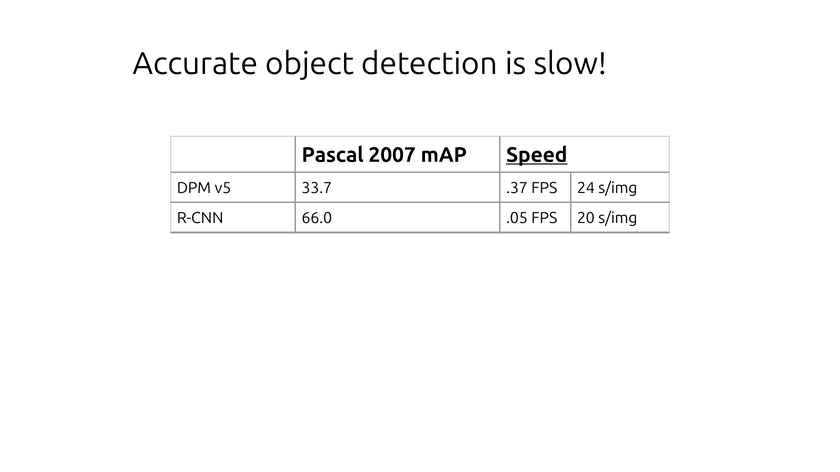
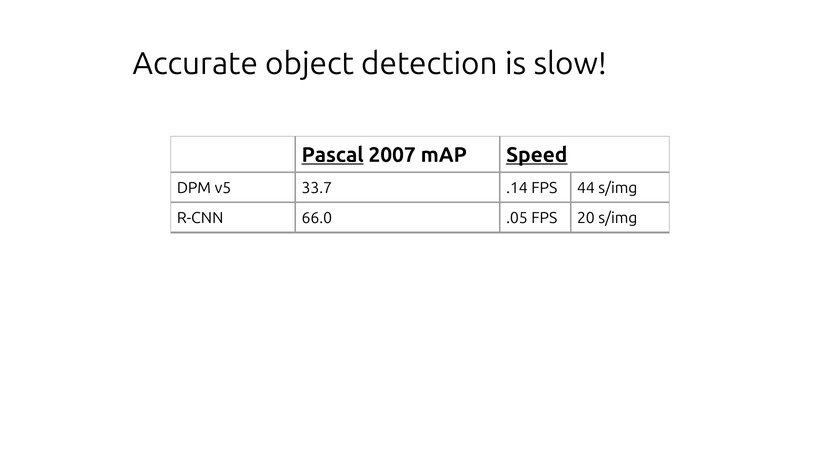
Pascal underline: none -> present (333, 155)
.37: .37 -> .14 (517, 188)
24: 24 -> 44 (586, 188)
